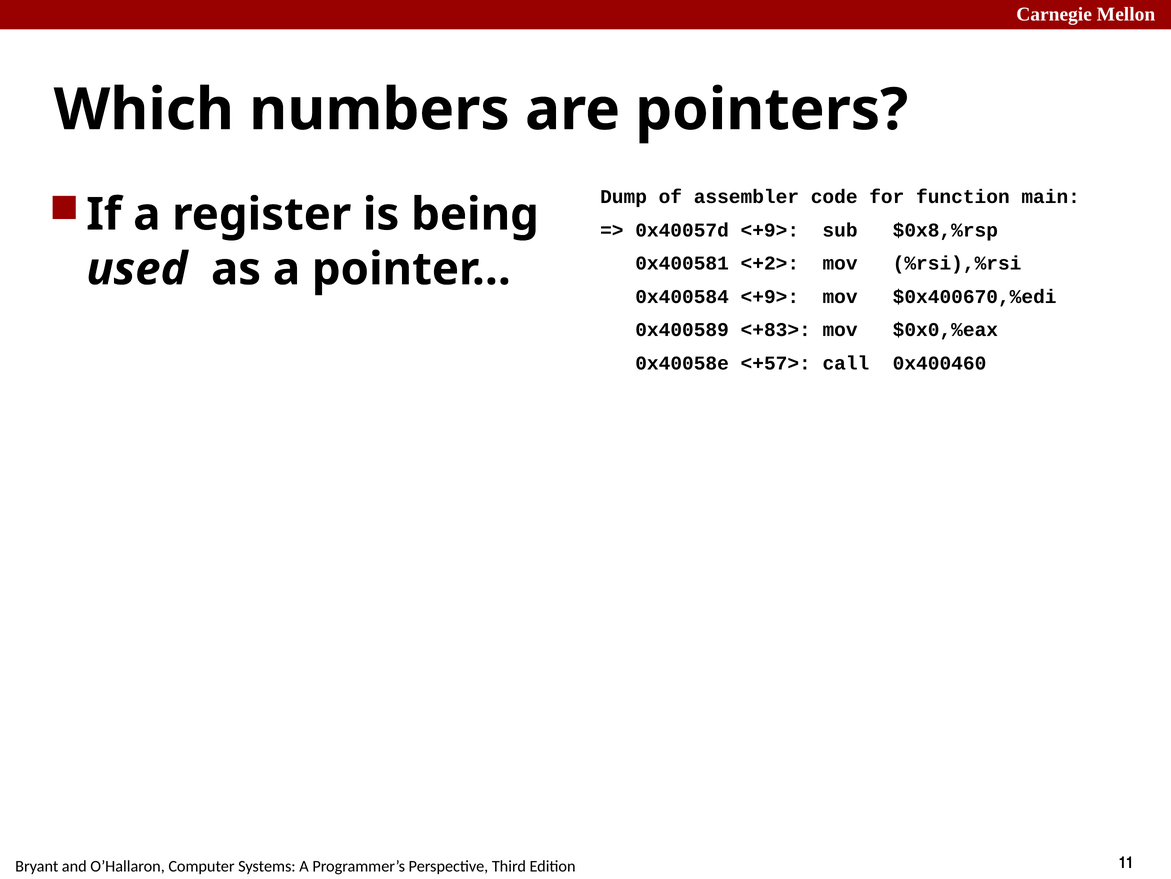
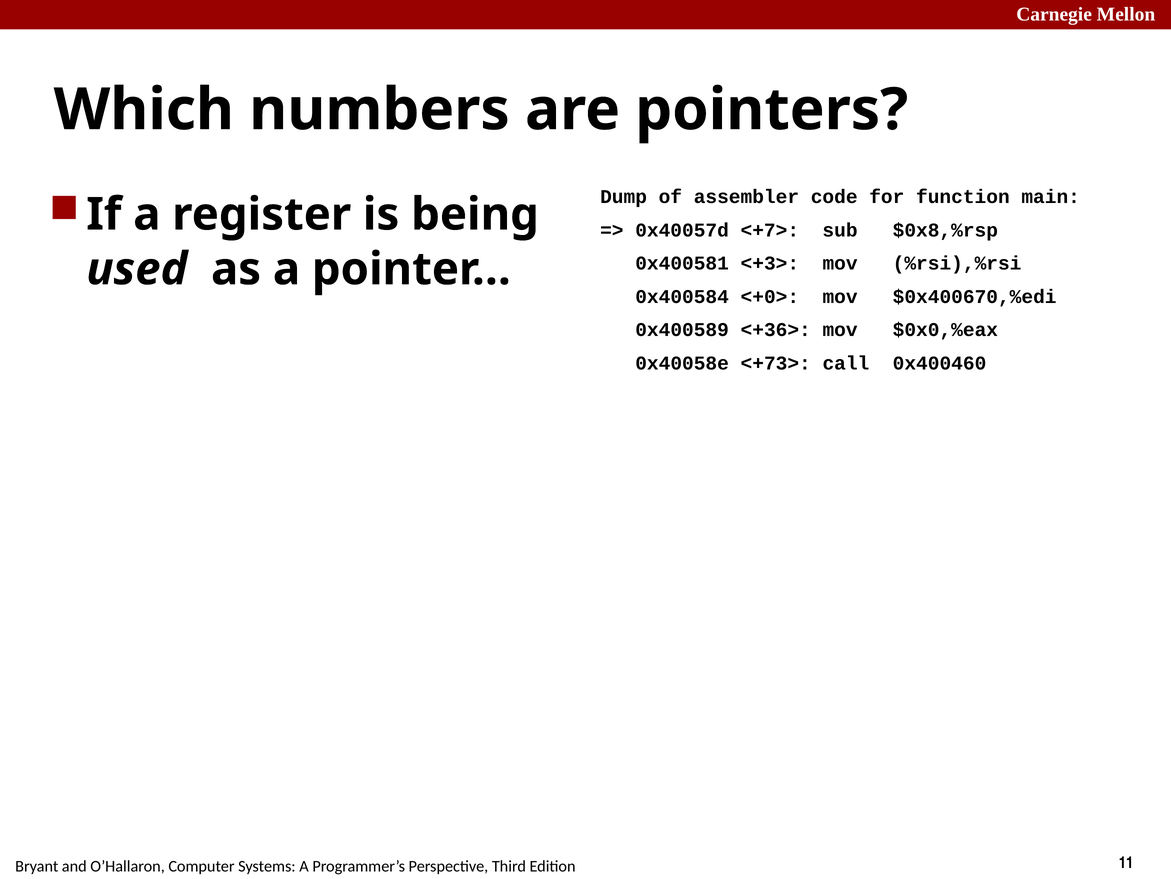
0x40057d <+9>: <+9> -> <+7> (770, 230)
<+2>: <+2> -> <+3> (770, 263)
0x400584 <+9>: <+9> -> <+0> (770, 296)
<+83>: <+83> -> <+36> (776, 330)
<+57>: <+57> -> <+73> (776, 363)
